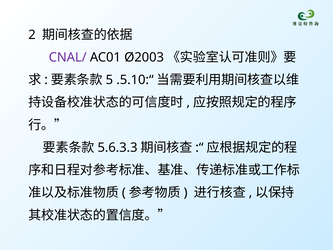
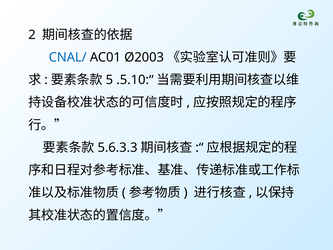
CNAL/ colour: purple -> blue (68, 57)
